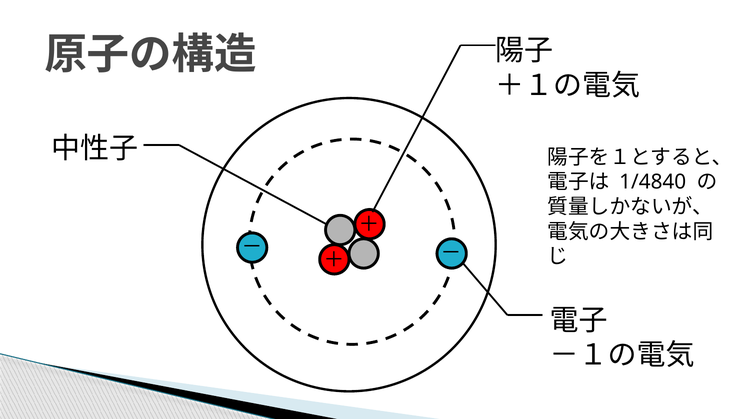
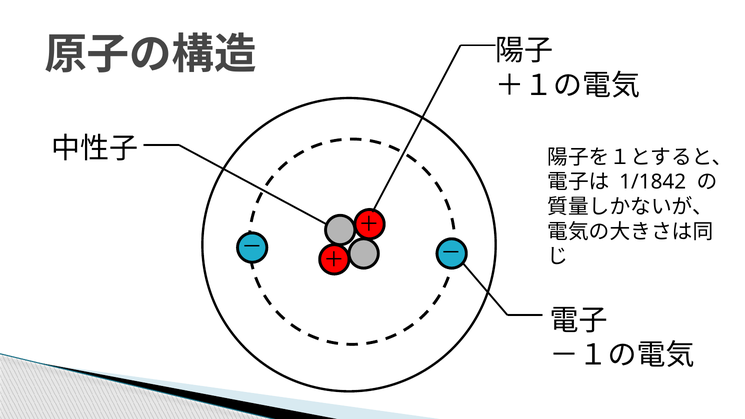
1/4840: 1/4840 -> 1/1842 (653, 182)
